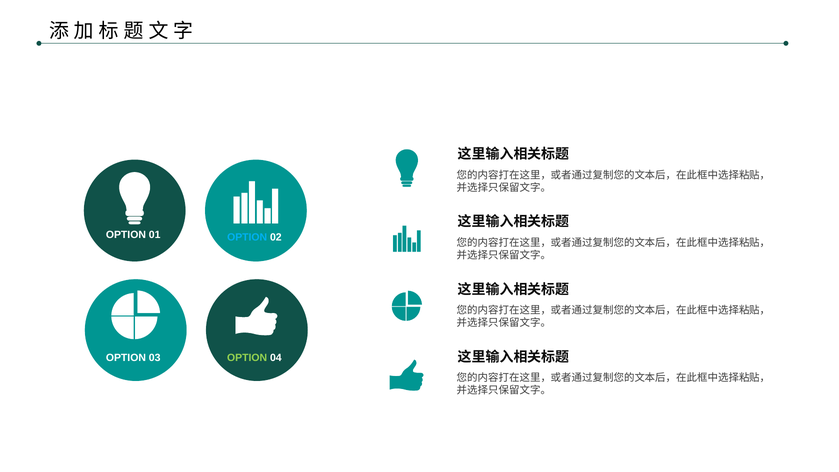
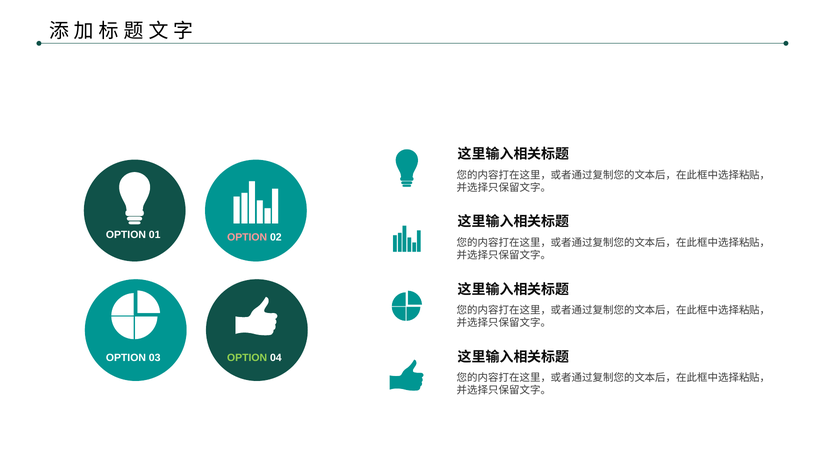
OPTION colour: light blue -> pink (247, 237)
